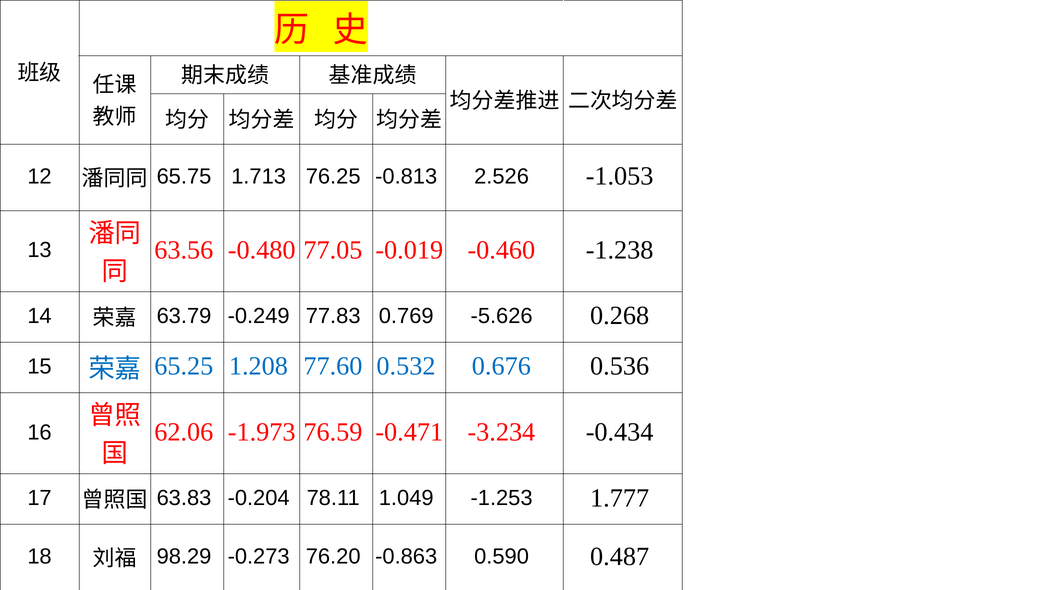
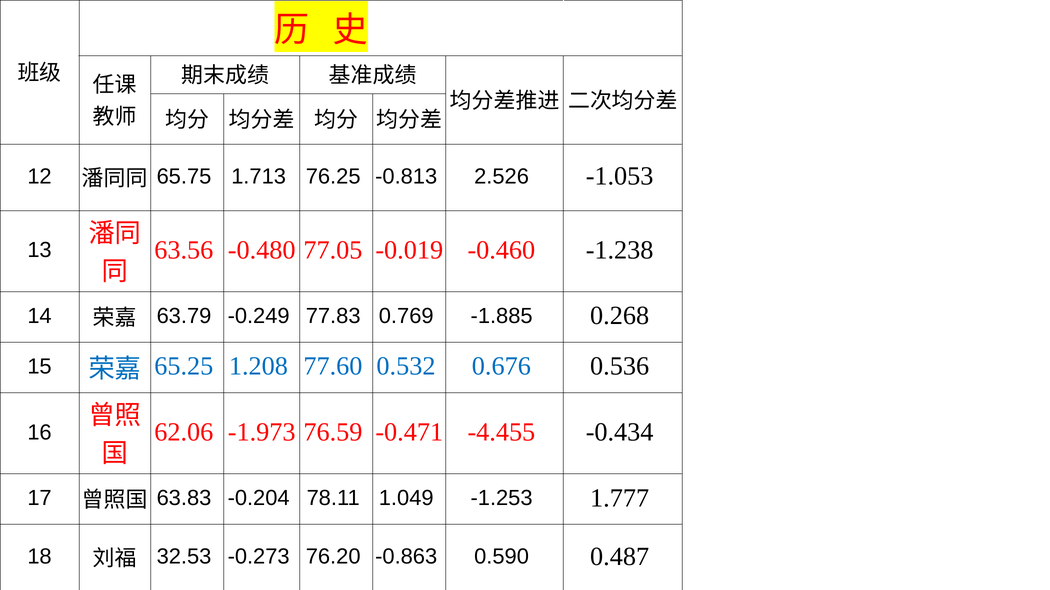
-5.626: -5.626 -> -1.885 (502, 316)
-3.234: -3.234 -> -4.455 (501, 433)
98.29: 98.29 -> 32.53 (184, 557)
